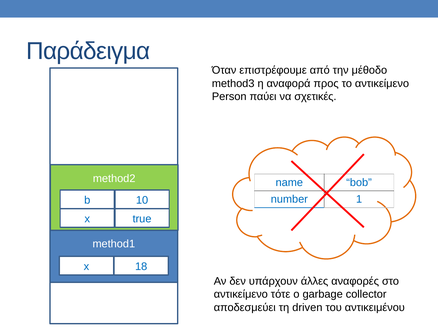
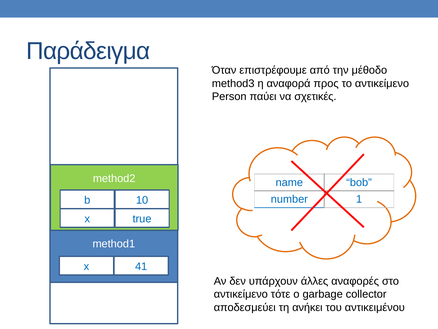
18: 18 -> 41 (141, 266)
driven: driven -> ανήκει (307, 307)
